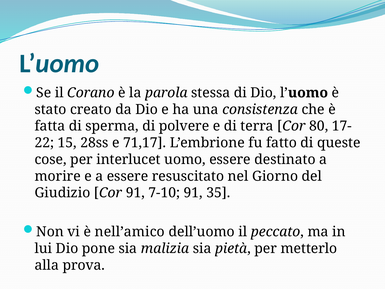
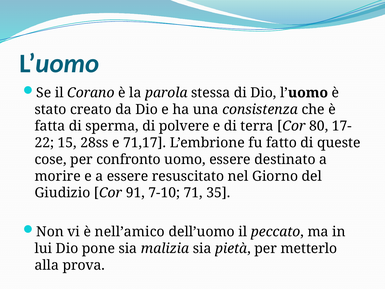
interlucet: interlucet -> confronto (129, 159)
7-10 91: 91 -> 71 (193, 193)
